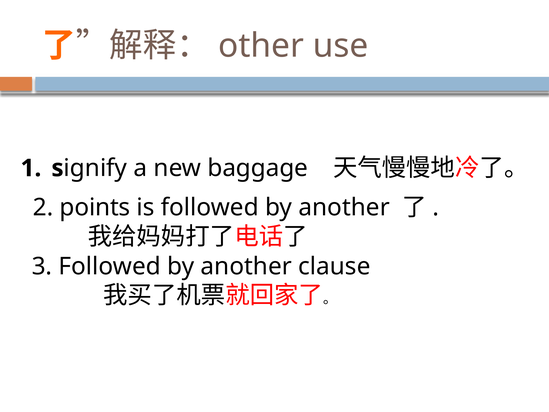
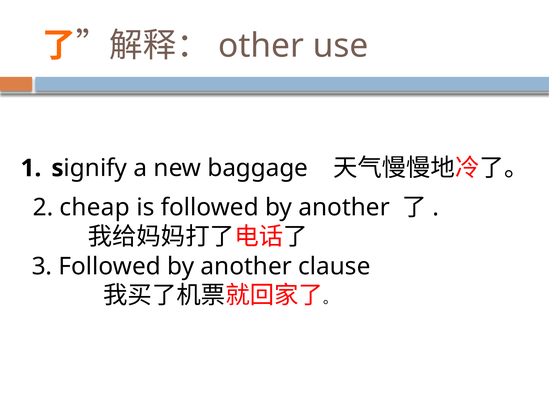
points: points -> cheap (95, 207)
